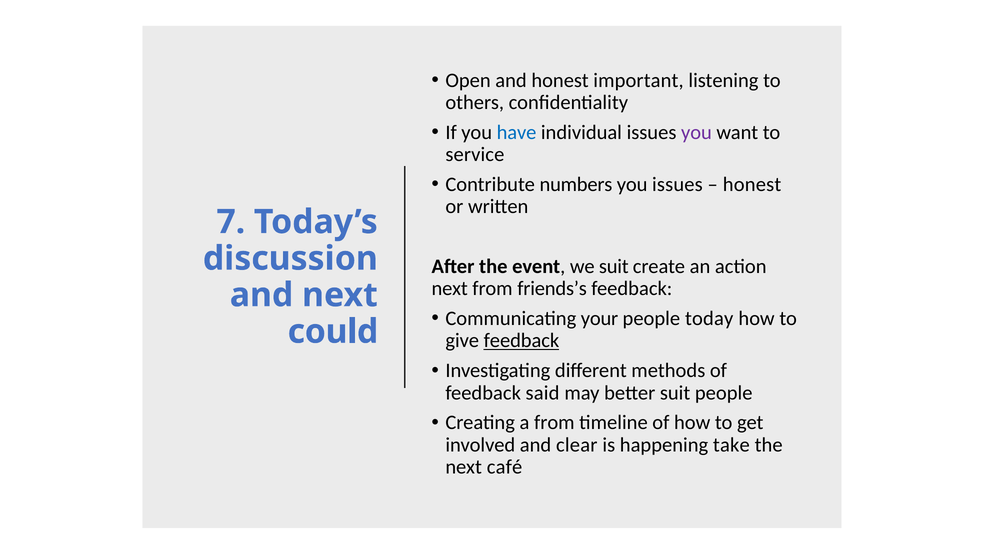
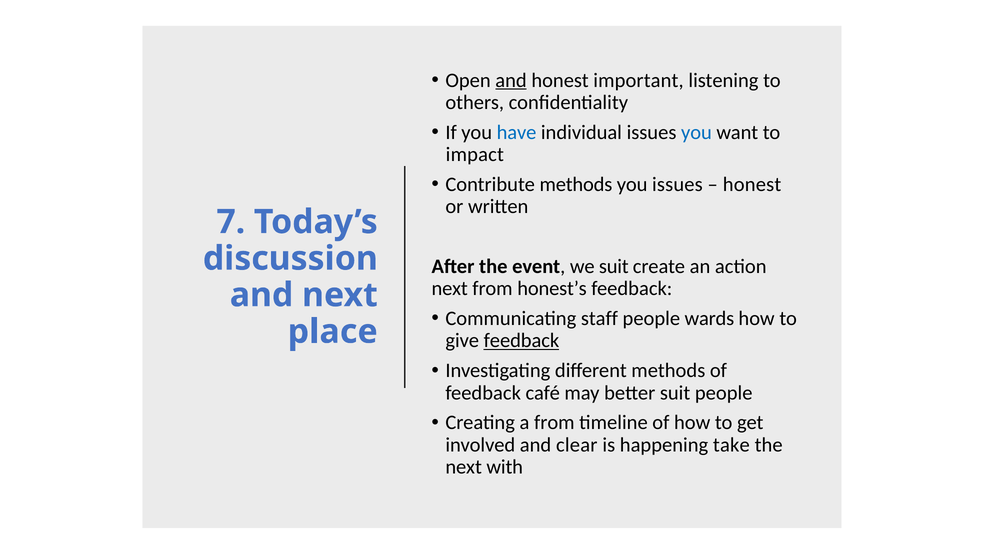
and underline: none -> present (511, 80)
you colour: purple -> blue (696, 132)
service: service -> impact (475, 154)
Contribute numbers: numbers -> methods (576, 184)
friends’s: friends’s -> honest’s (552, 288)
your: your -> staff (599, 318)
today: today -> wards (709, 318)
could: could -> place (333, 331)
said: said -> café (543, 392)
café: café -> with (505, 467)
